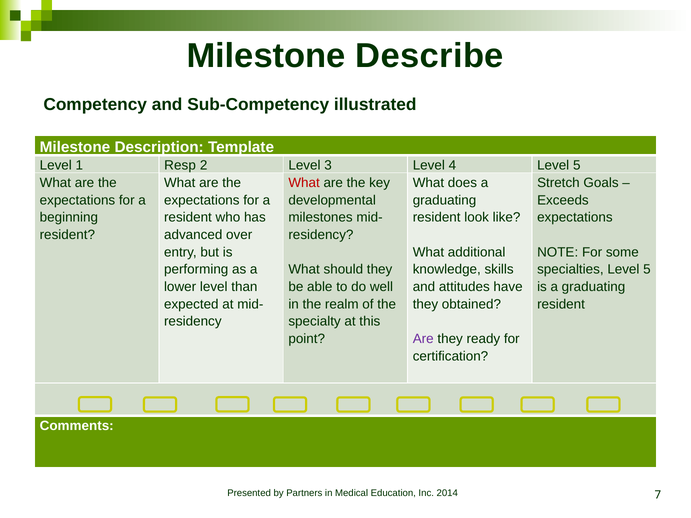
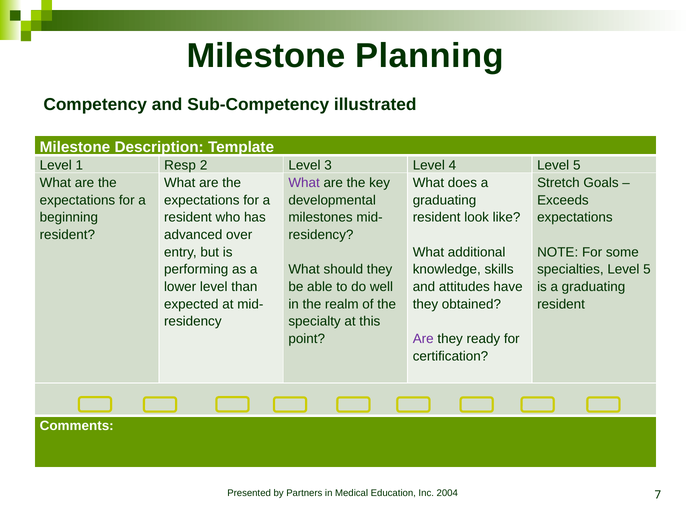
Describe: Describe -> Planning (430, 56)
What colour: red -> purple (304, 183)
2014: 2014 -> 2004 (447, 494)
